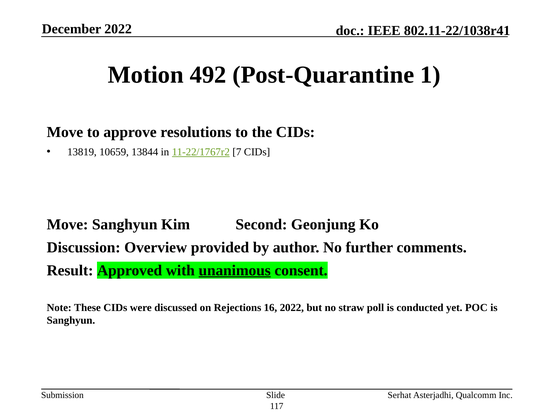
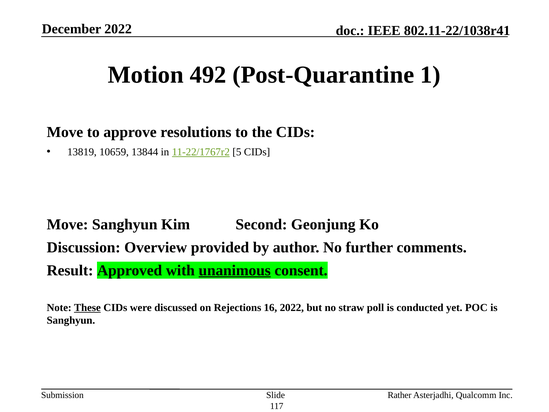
7: 7 -> 5 (237, 152)
These underline: none -> present (87, 307)
Serhat: Serhat -> Rather (400, 395)
